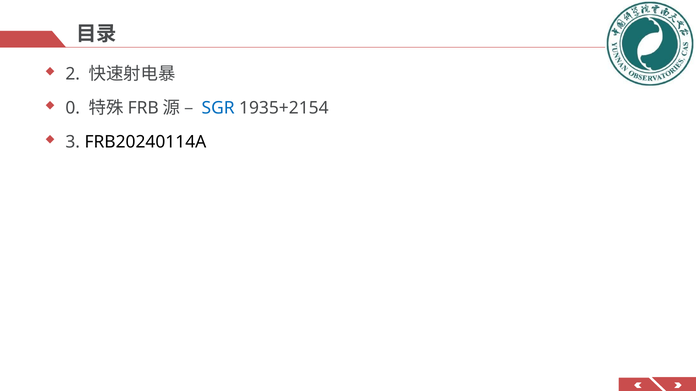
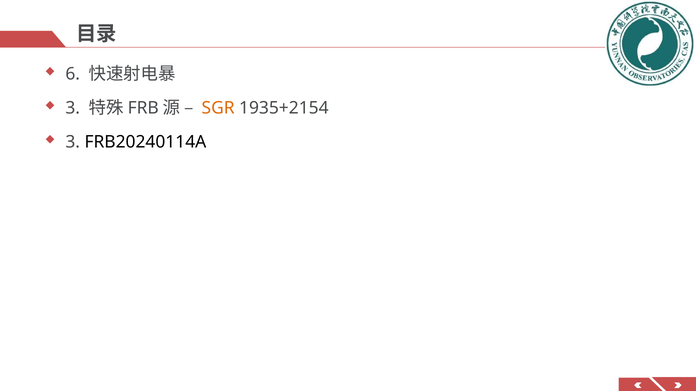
2: 2 -> 6 (73, 74)
0: 0 -> 3 (73, 108)
SGR colour: blue -> orange (218, 108)
